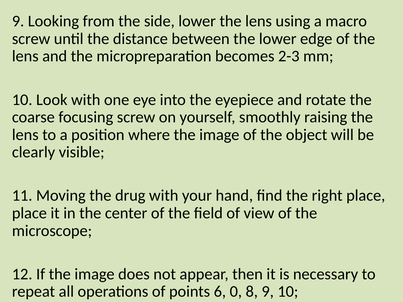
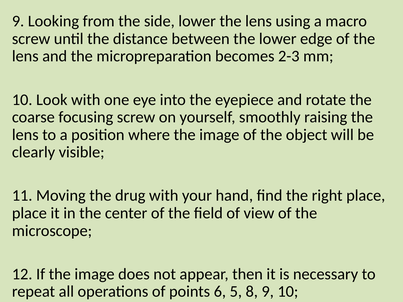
0: 0 -> 5 (236, 292)
